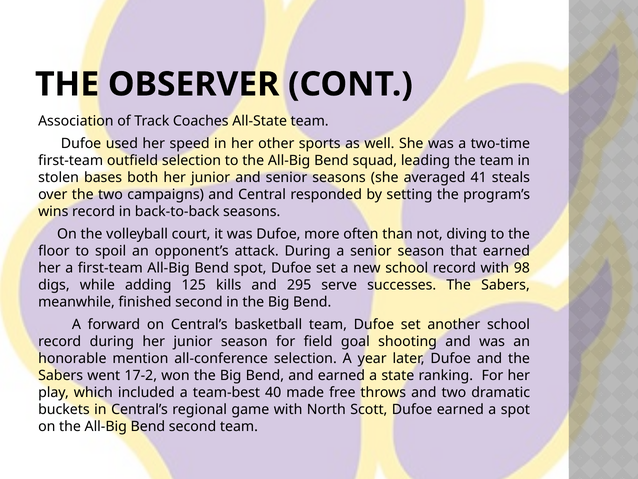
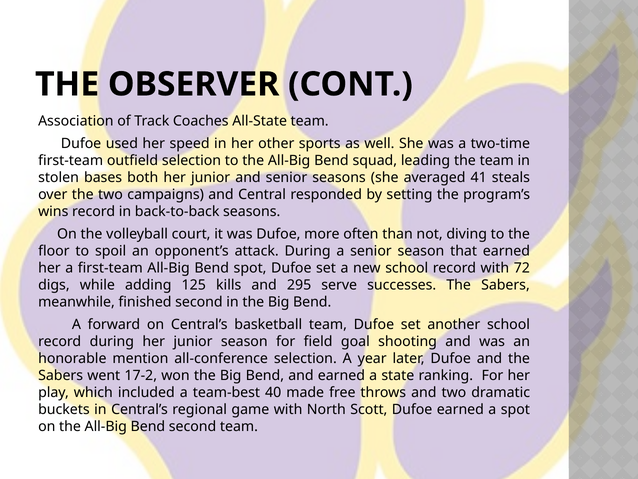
98: 98 -> 72 (522, 268)
